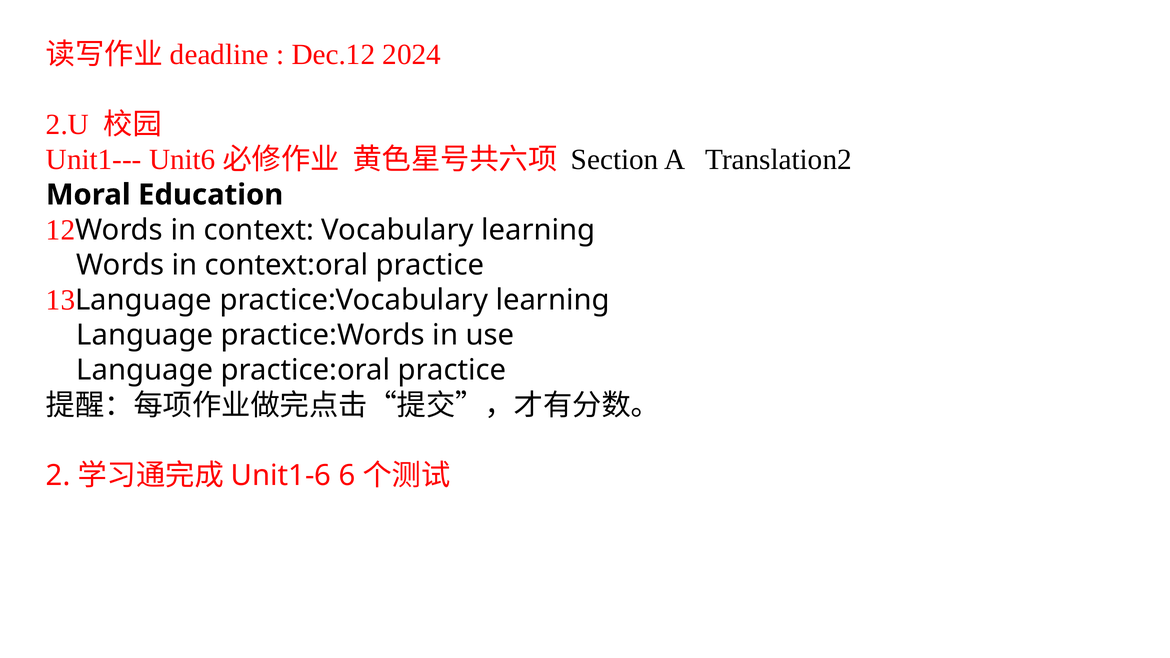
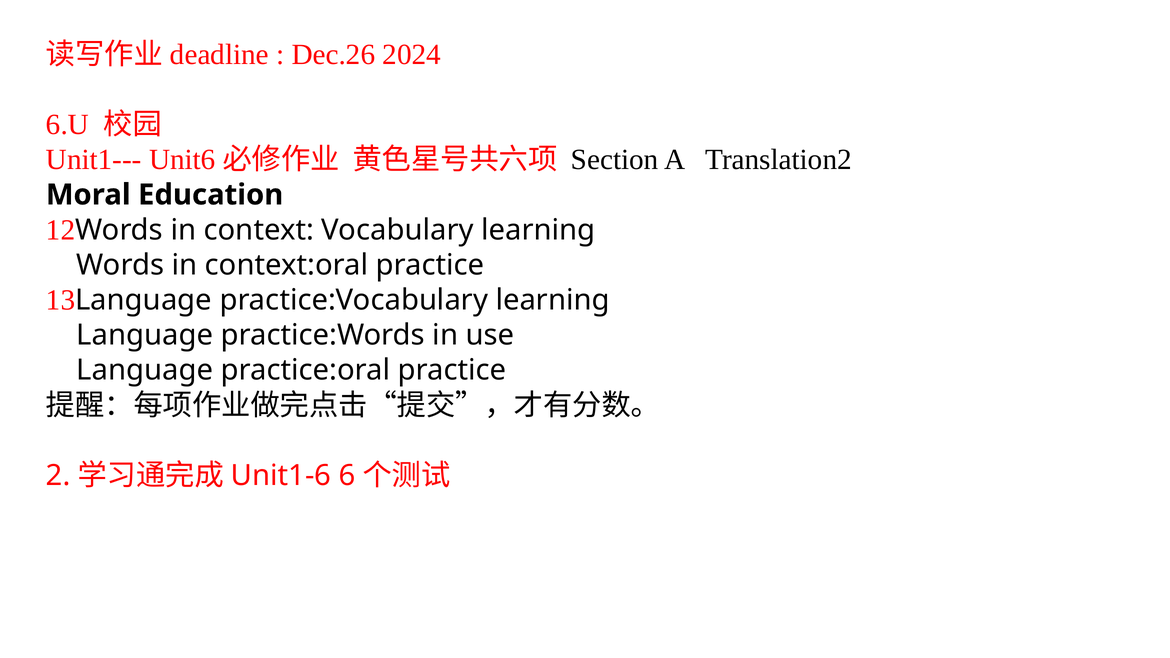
Dec.12: Dec.12 -> Dec.26 (333, 54)
2.U: 2.U -> 6.U (67, 125)
